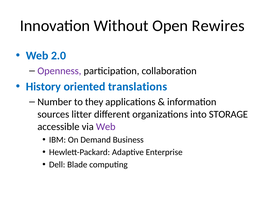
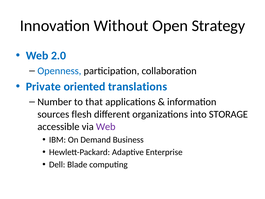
Rewires: Rewires -> Strategy (218, 26)
Openness colour: purple -> blue (59, 71)
History: History -> Private (43, 87)
they: they -> that (94, 102)
litter: litter -> flesh (82, 114)
